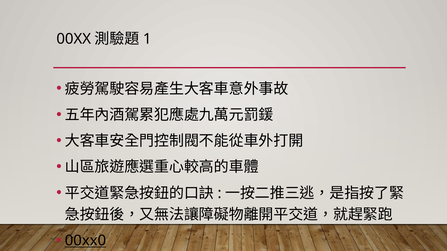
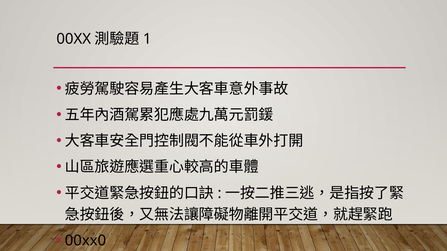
00xx0 underline: present -> none (85, 241)
